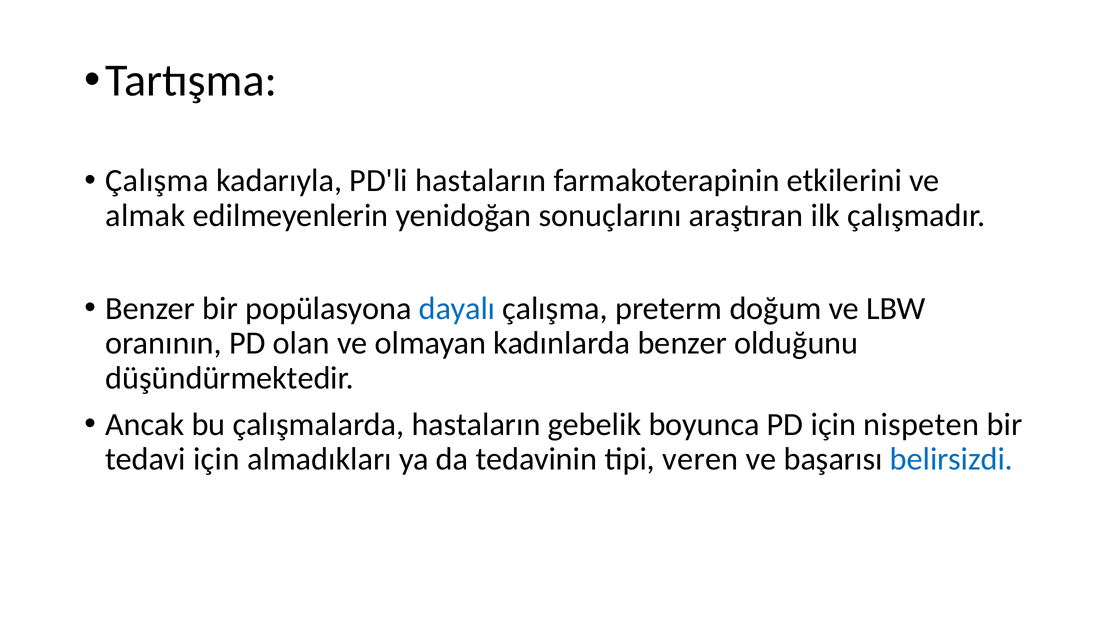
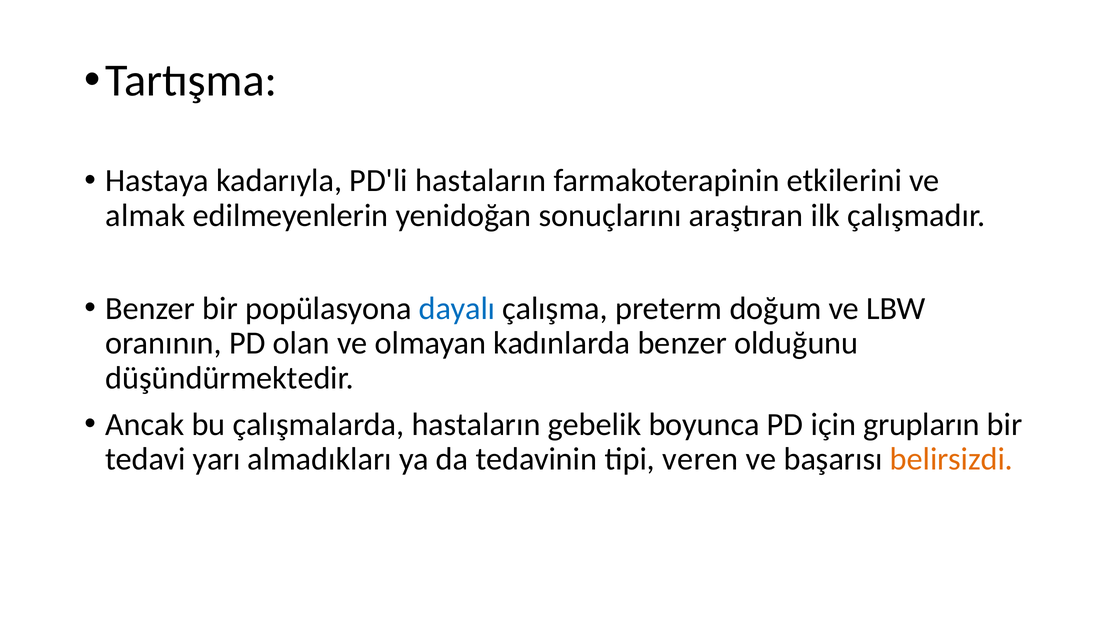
Çalışma: Çalışma -> Hastaya (157, 181)
nispeten: nispeten -> grupların (922, 425)
tedavi için: için -> yarı (217, 459)
belirsizdi colour: blue -> orange (952, 459)
